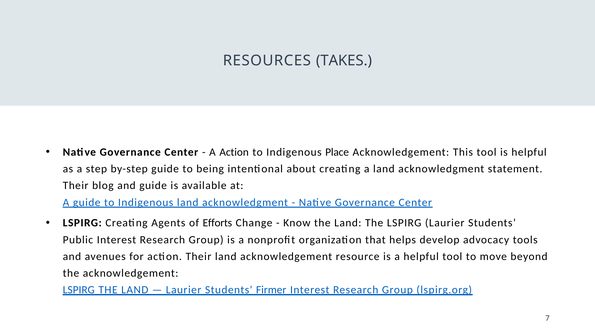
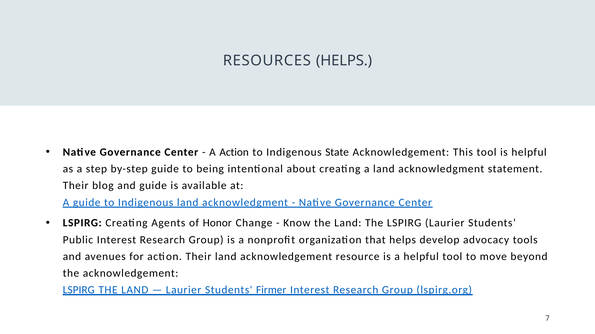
RESOURCES TAKES: TAKES -> HELPS (344, 61)
Place: Place -> State (337, 153)
Efforts: Efforts -> Honor (217, 223)
